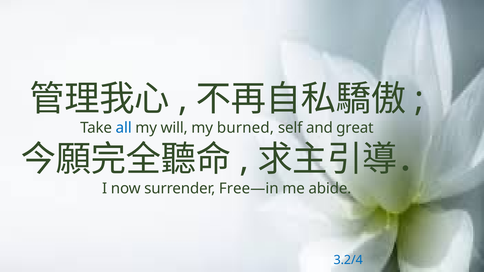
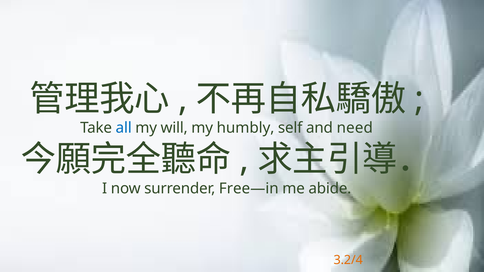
burned: burned -> humbly (245, 128)
great: great -> need (355, 128)
3.2/4 colour: blue -> orange (348, 260)
